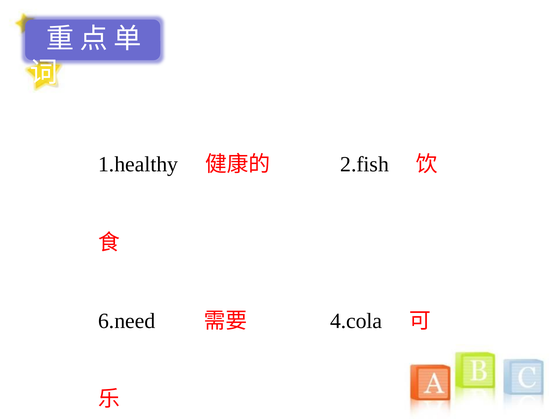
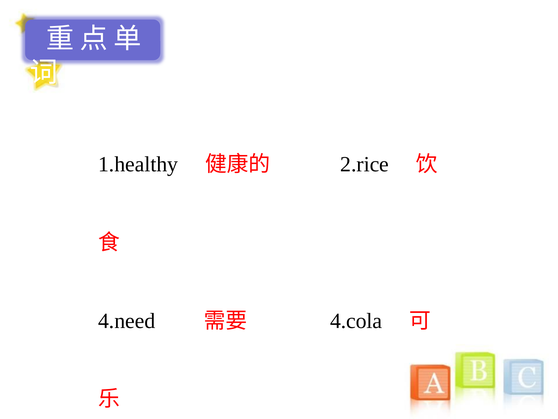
2.fish: 2.fish -> 2.rice (365, 164)
6.need: 6.need -> 4.need (127, 320)
